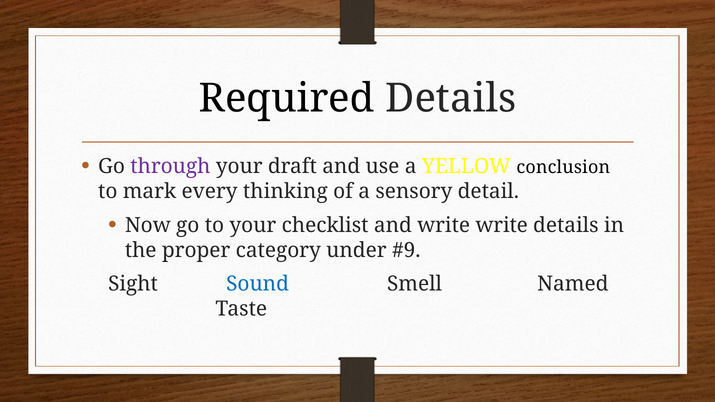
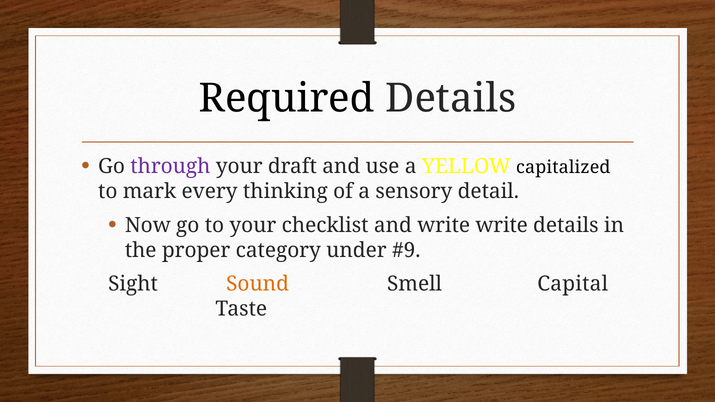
conclusion: conclusion -> capitalized (563, 168)
Sound colour: blue -> orange (258, 284)
Named: Named -> Capital (573, 284)
